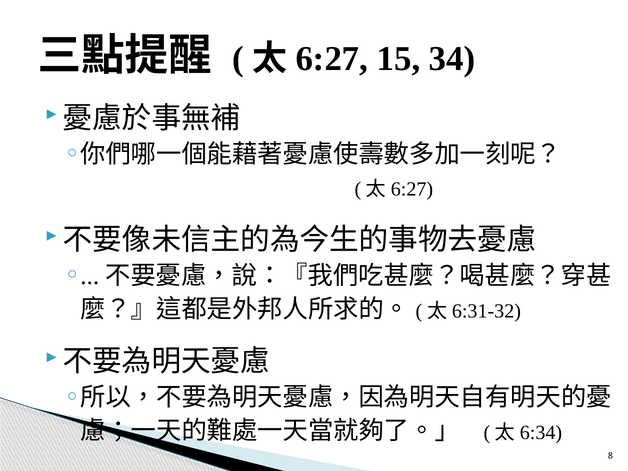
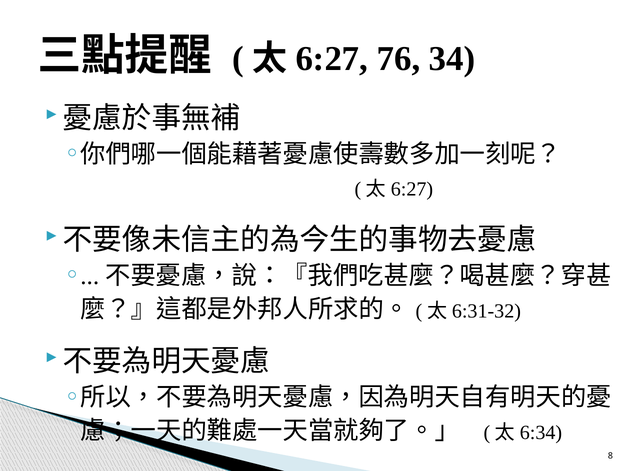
15: 15 -> 76 (398, 59)
